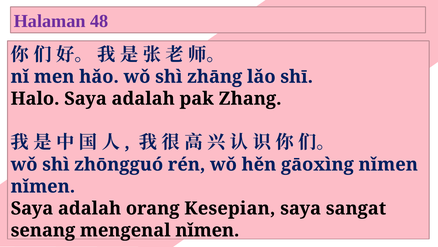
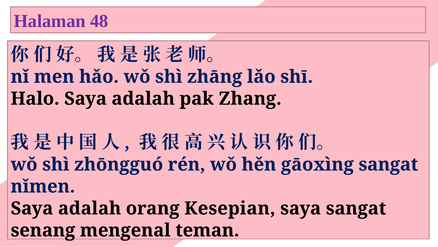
gāoxìng nǐmen: nǐmen -> sangat (388, 164)
mengenal nǐmen: nǐmen -> teman (207, 230)
